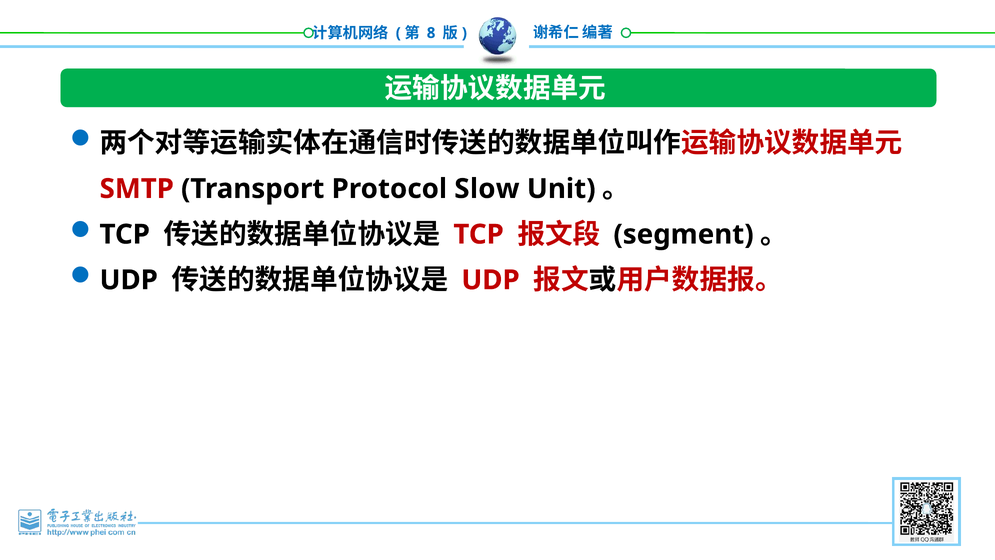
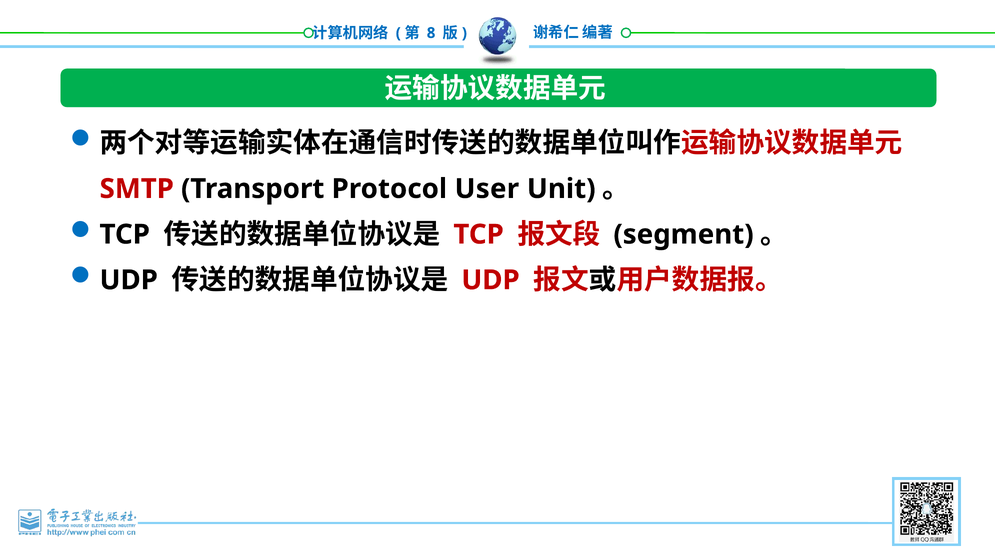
Slow: Slow -> User (487, 189)
